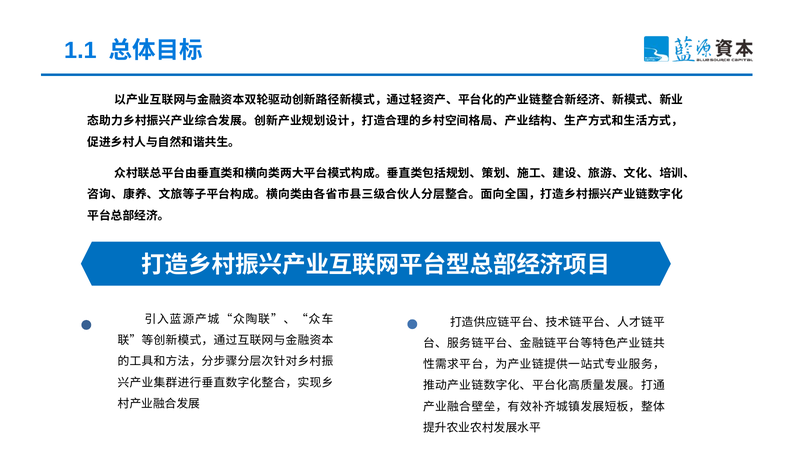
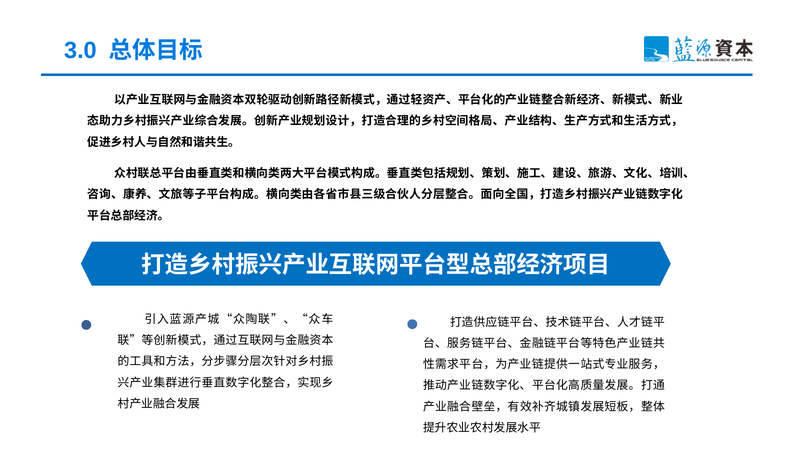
1.1: 1.1 -> 3.0 (80, 51)
